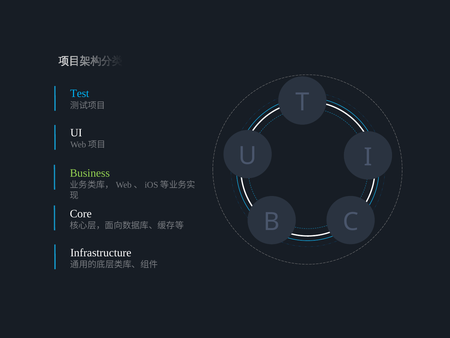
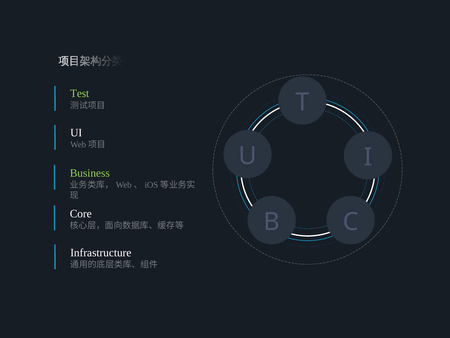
Test colour: light blue -> light green (80, 93)
